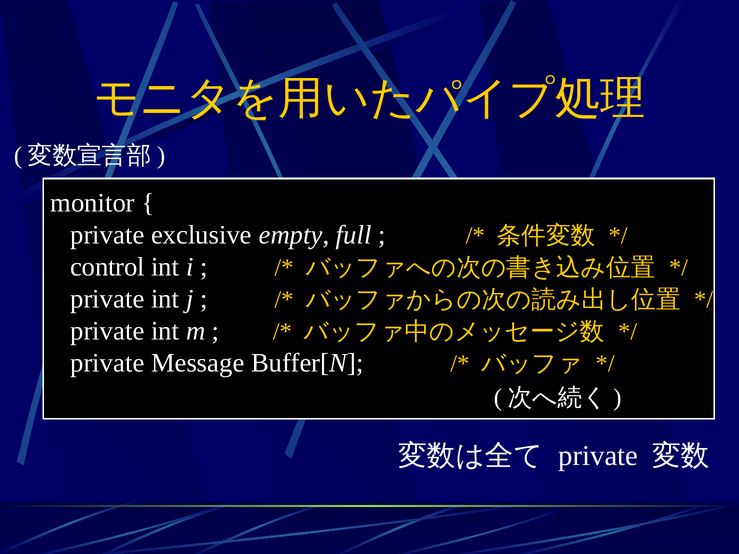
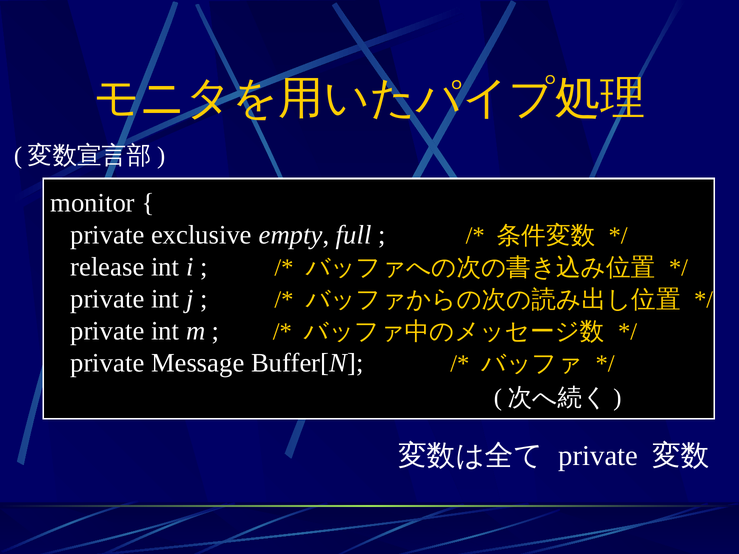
control: control -> release (107, 267)
